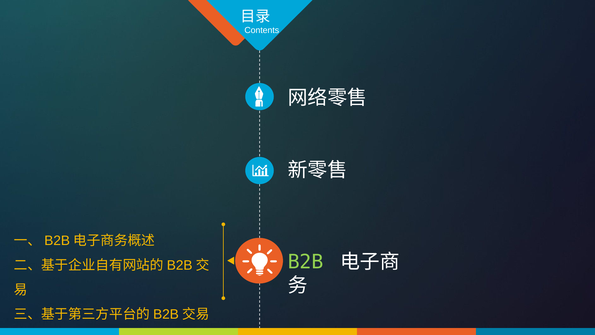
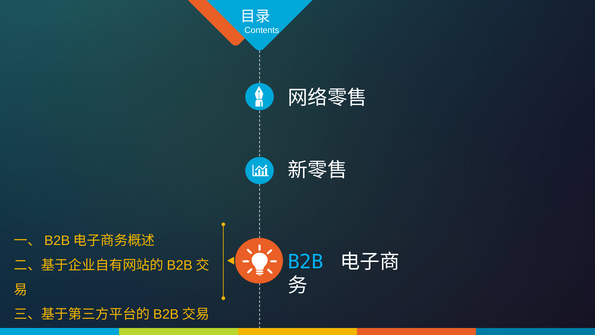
B2B colour: light green -> light blue (306, 262)
